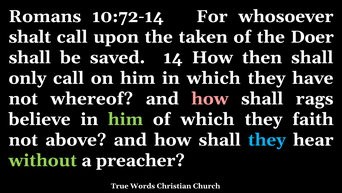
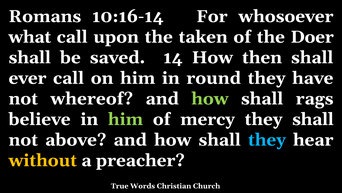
10:72-14: 10:72-14 -> 10:16-14 (128, 16)
shalt: shalt -> what (30, 37)
only: only -> ever (28, 78)
in which: which -> round (214, 78)
how colour: pink -> light green (210, 98)
of which: which -> mercy (208, 119)
they faith: faith -> shall (313, 119)
without colour: light green -> yellow (43, 160)
